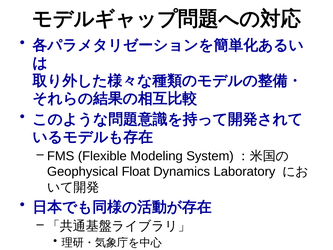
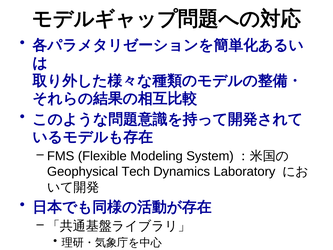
Float: Float -> Tech (136, 172)
